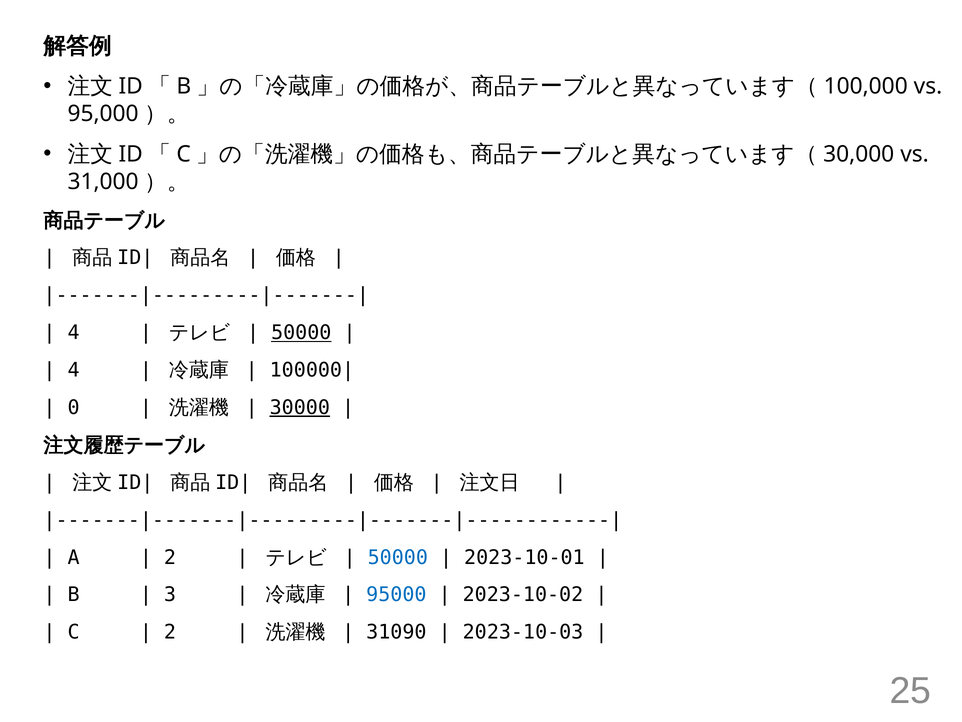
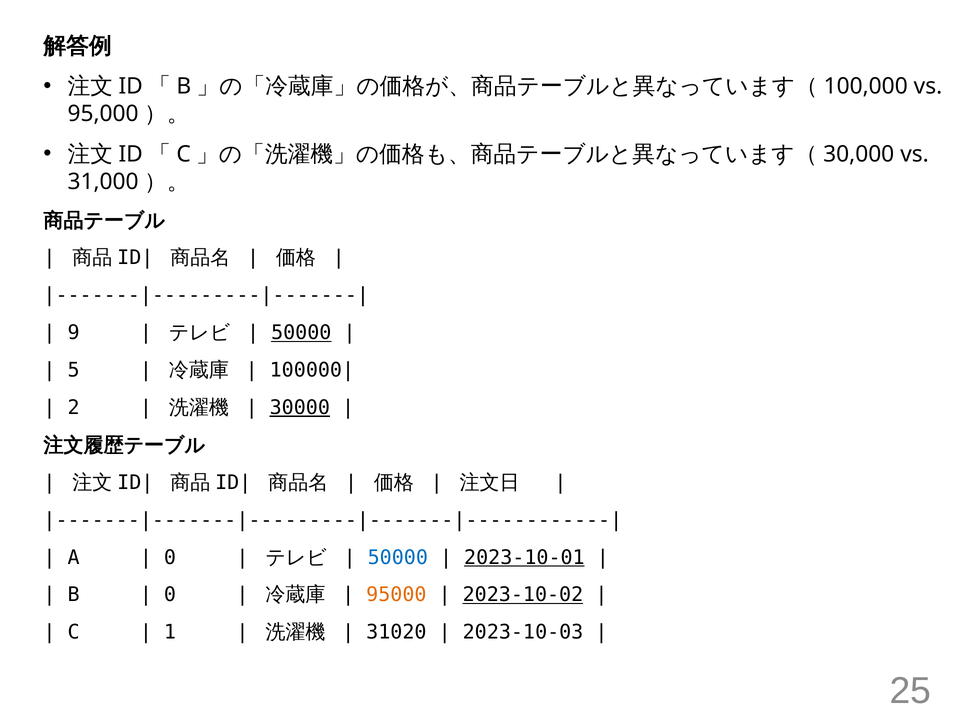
4: 4 -> 9 (74, 333)
4: 4 -> 5 (74, 370)
0: 0 -> 2 (74, 407)
2: 2 -> 0 (170, 557)
2023-10-01 underline: none -> present (524, 557)
3: 3 -> 0 (170, 594)
95000 colour: blue -> orange (396, 594)
2023-10-02 underline: none -> present (523, 594)
2: 2 -> 1 (170, 632)
31090: 31090 -> 31020 (396, 632)
